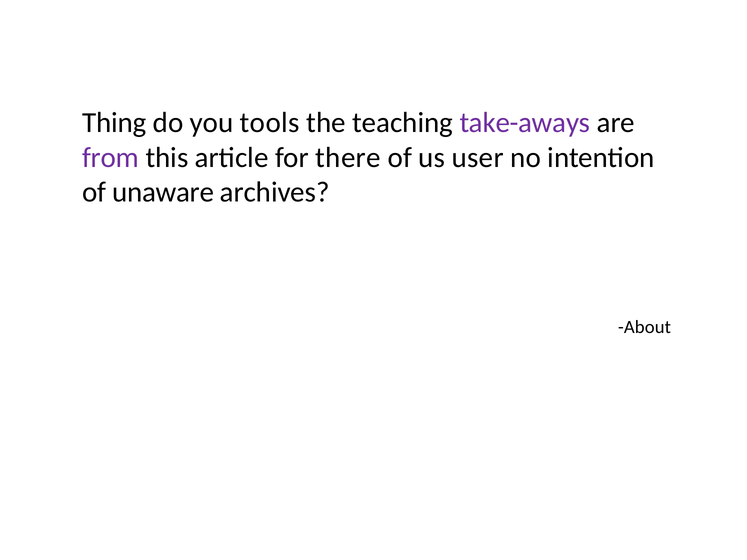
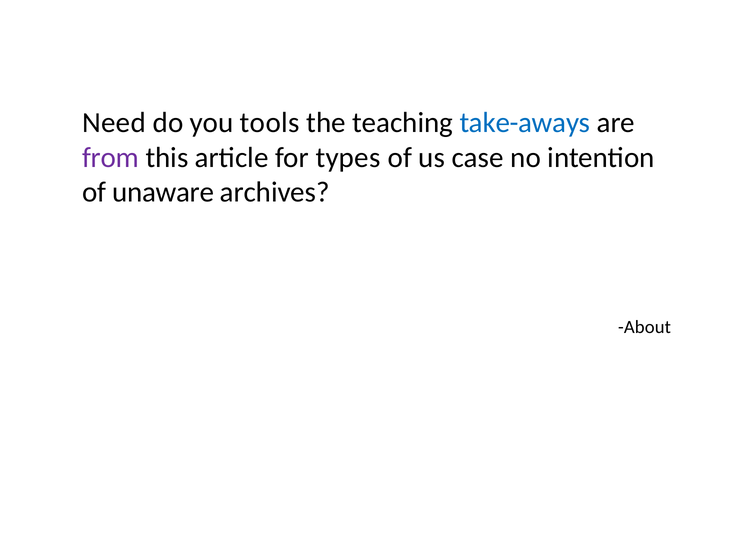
Thing: Thing -> Need (114, 123)
take-aways colour: purple -> blue (525, 123)
there: there -> types (348, 158)
user: user -> case (478, 158)
